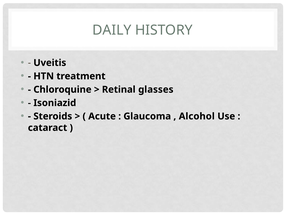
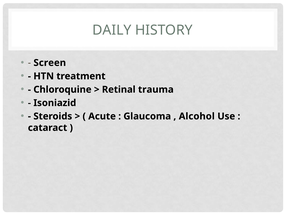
Uveitis: Uveitis -> Screen (50, 63)
glasses: glasses -> trauma (156, 89)
